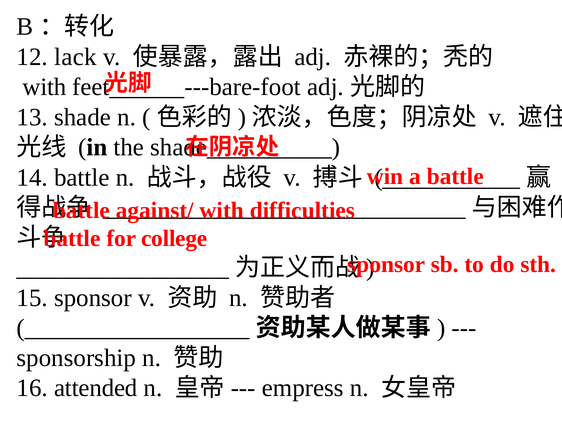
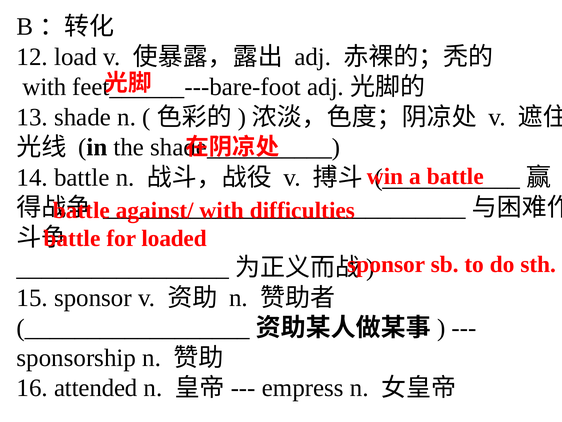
lack: lack -> load (76, 57)
college: college -> loaded (174, 238)
